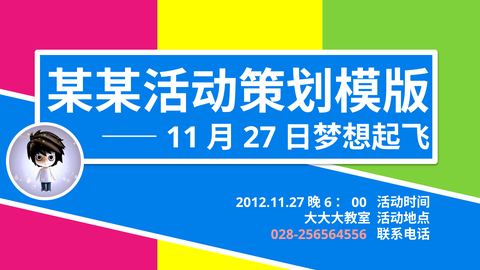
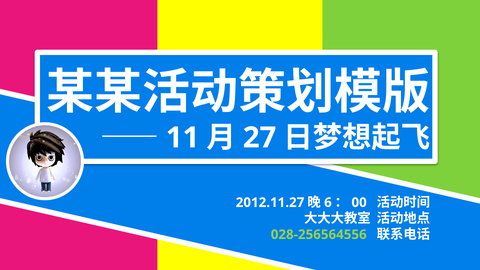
028-256564556 colour: pink -> light green (319, 235)
